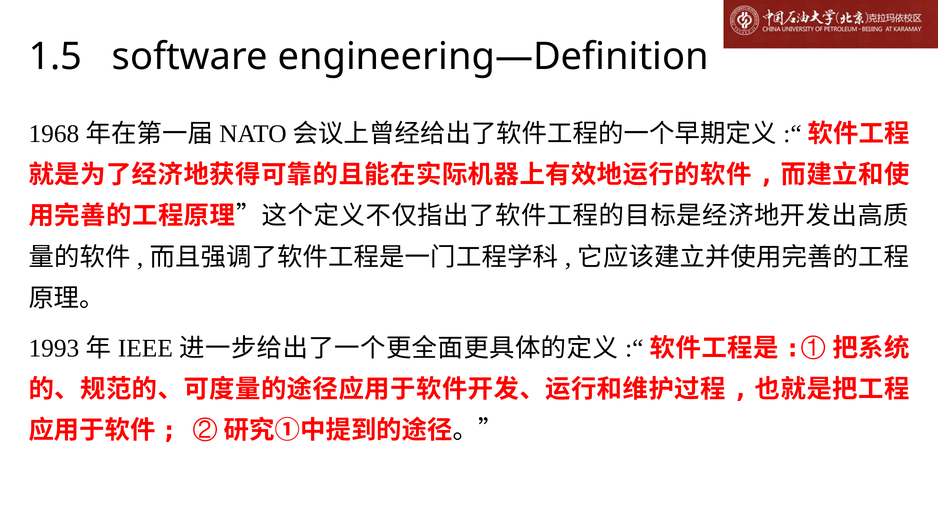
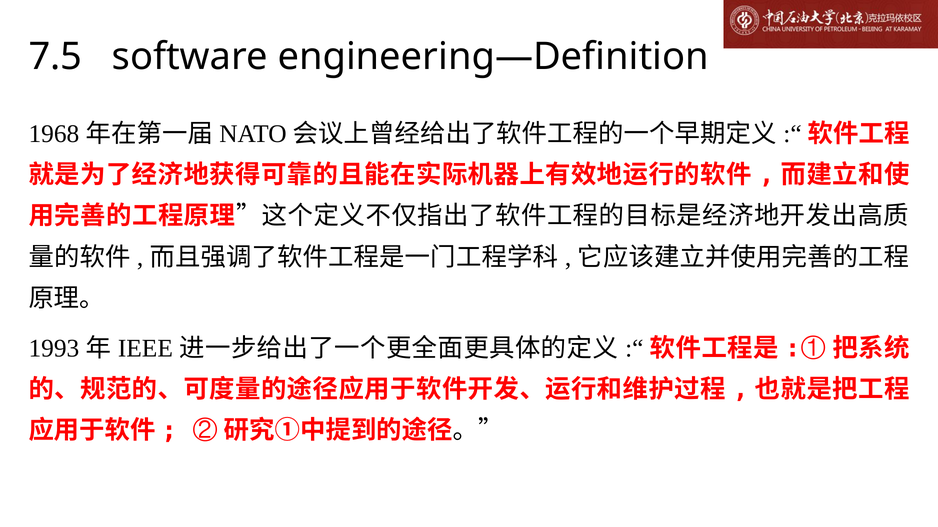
1.5: 1.5 -> 7.5 (55, 57)
